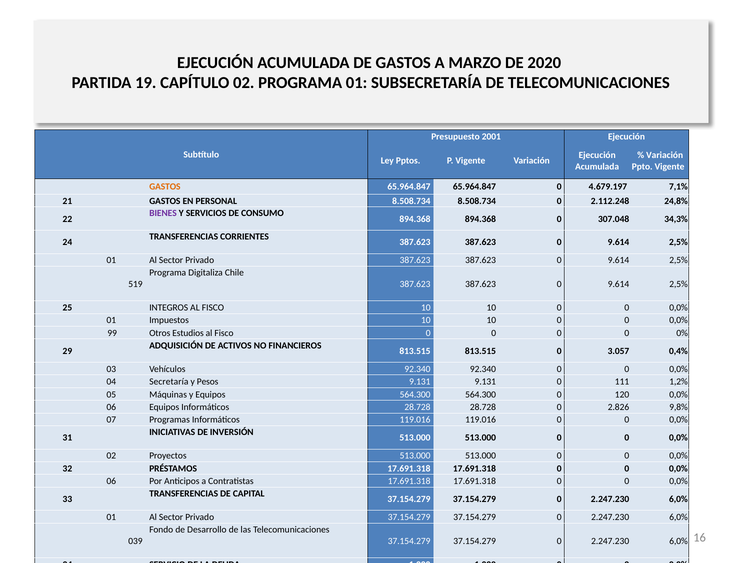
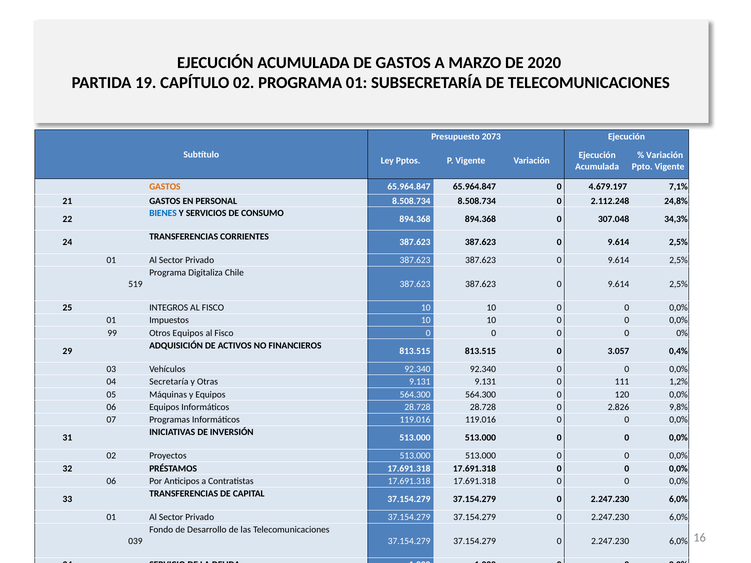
2001: 2001 -> 2073 (491, 137)
BIENES colour: purple -> blue (163, 213)
Otros Estudios: Estudios -> Equipos (188, 333)
y Pesos: Pesos -> Otras (208, 382)
